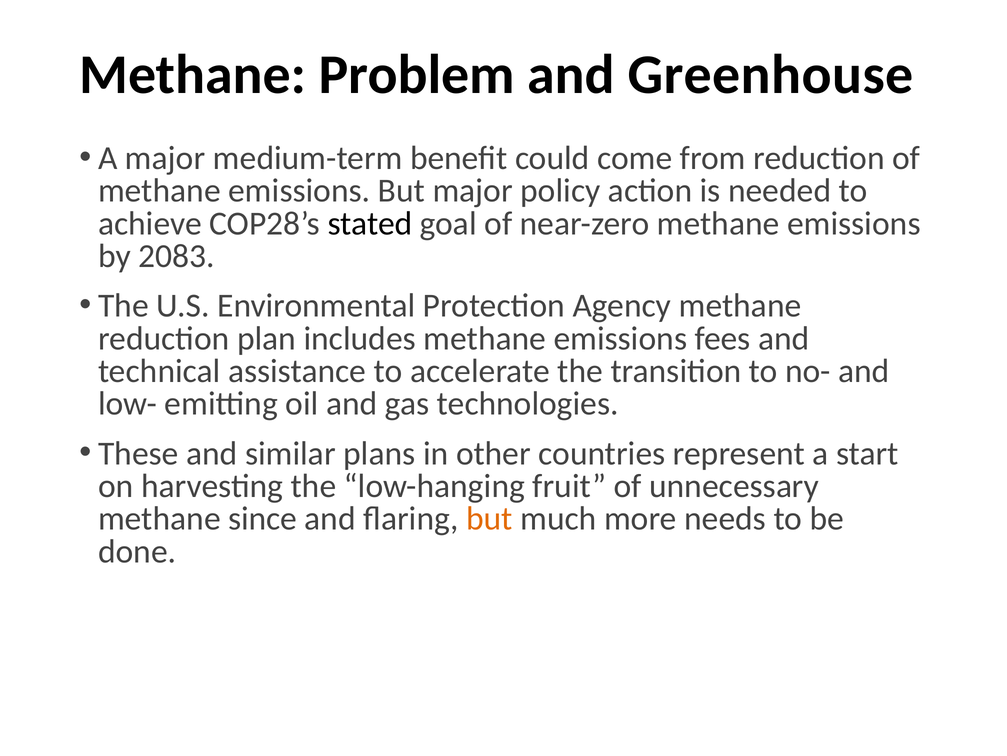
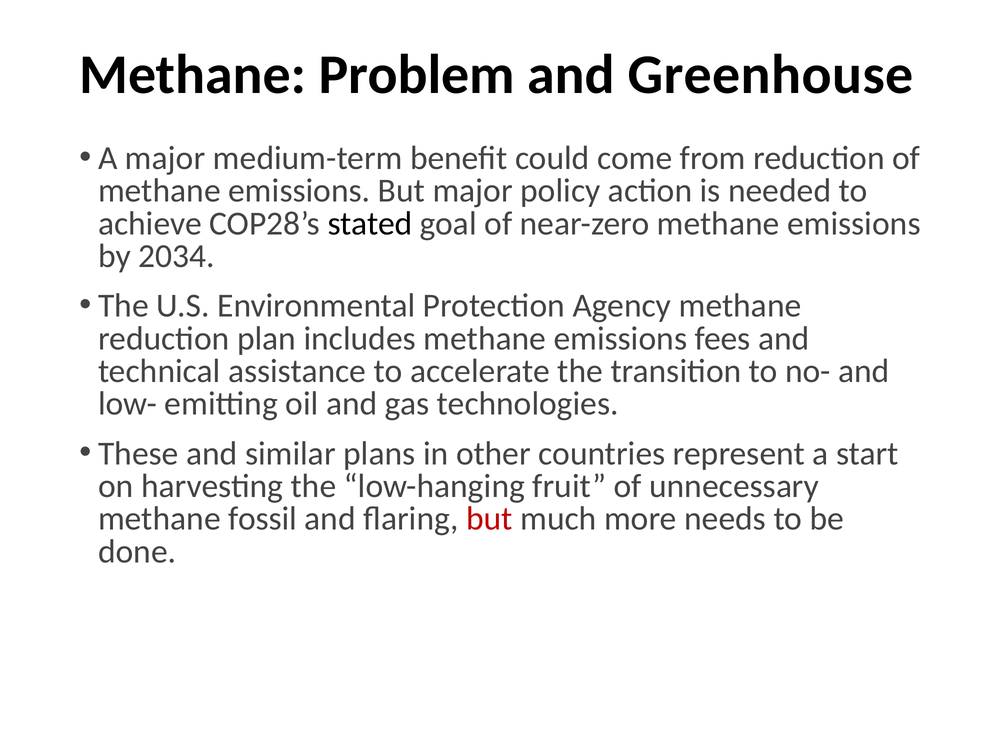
2083: 2083 -> 2034 (177, 256)
since: since -> fossil (263, 518)
but colour: orange -> red (489, 518)
